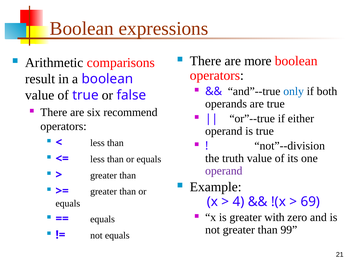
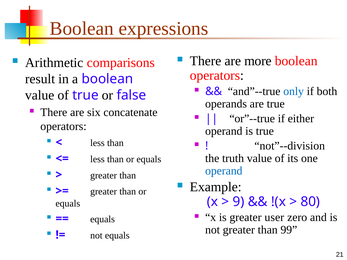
recommend: recommend -> concatenate (130, 112)
operand colour: purple -> blue (224, 171)
4: 4 -> 9 (239, 202)
69: 69 -> 80 (310, 202)
with: with -> user (274, 218)
